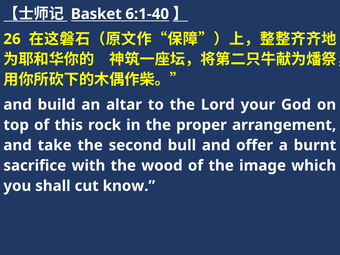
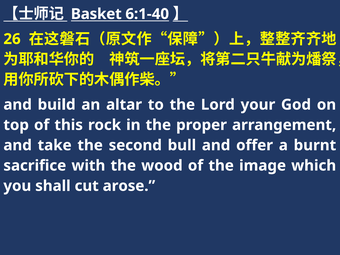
know: know -> arose (129, 186)
